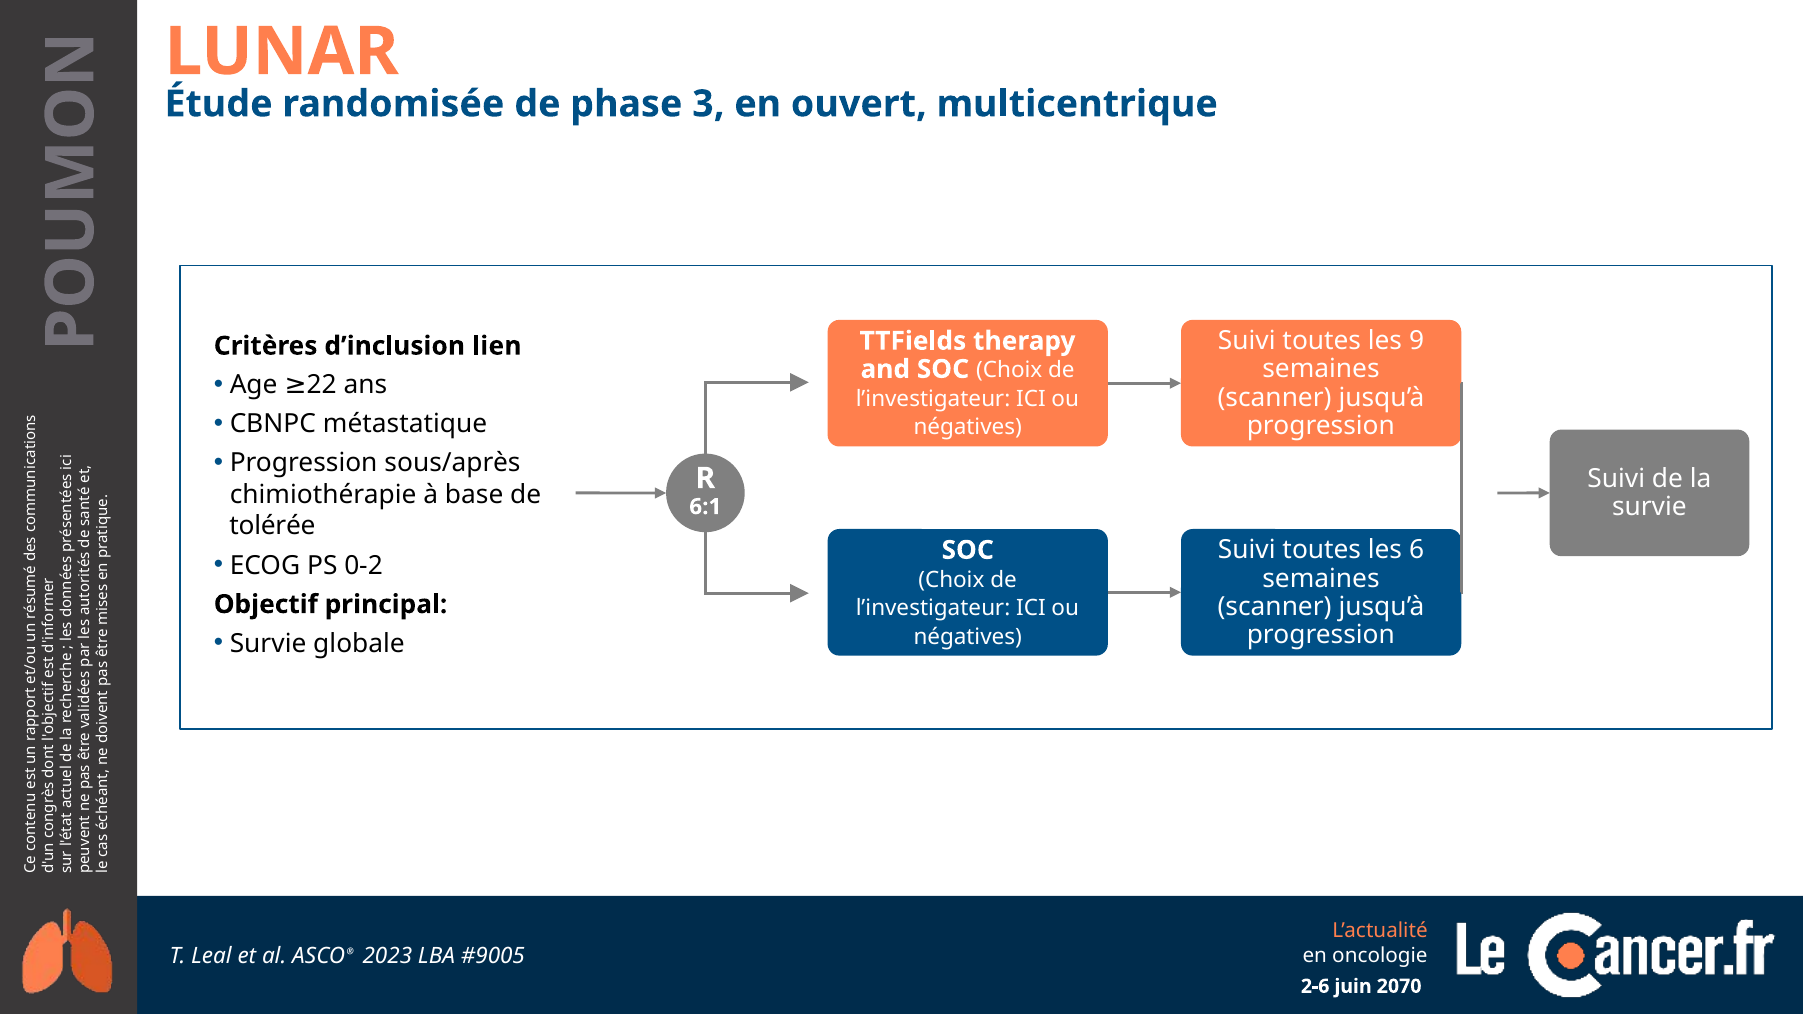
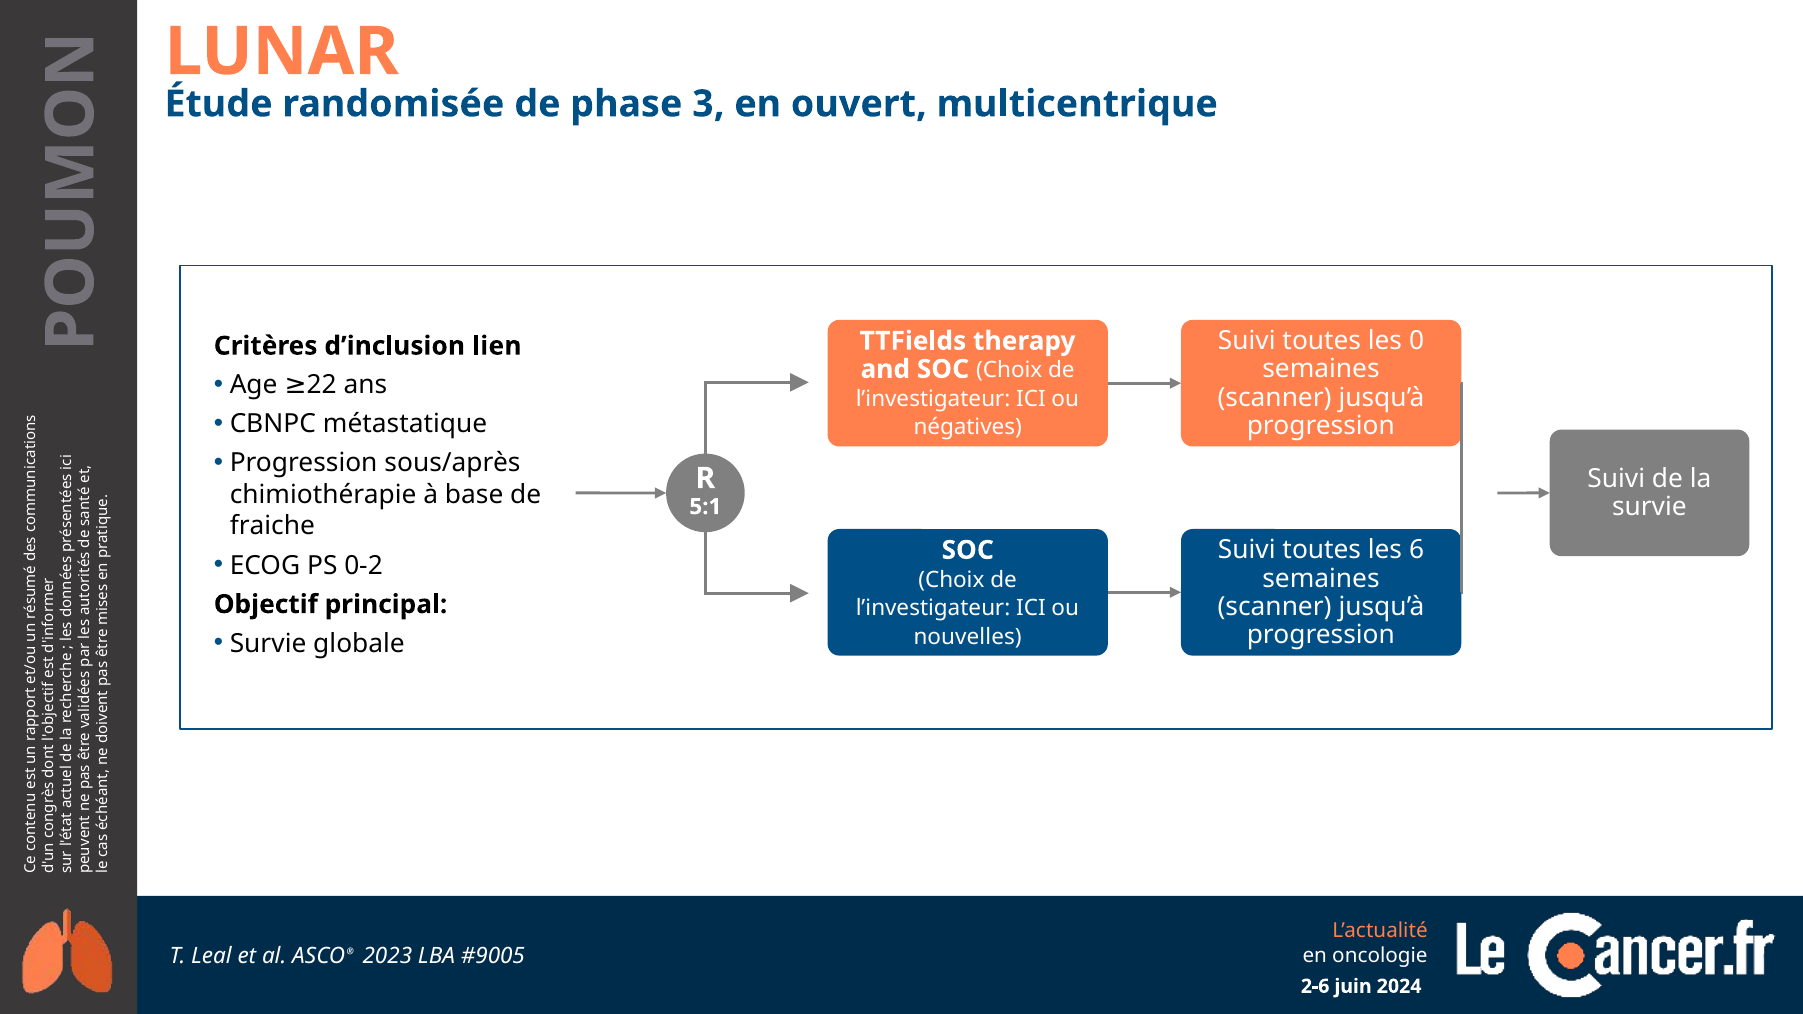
9: 9 -> 0 (1417, 341)
6:1: 6:1 -> 5:1 (705, 507)
tolérée: tolérée -> fraiche (272, 526)
négatives: négatives -> nouvelles (968, 637)
2070: 2070 -> 2024 (1399, 986)
